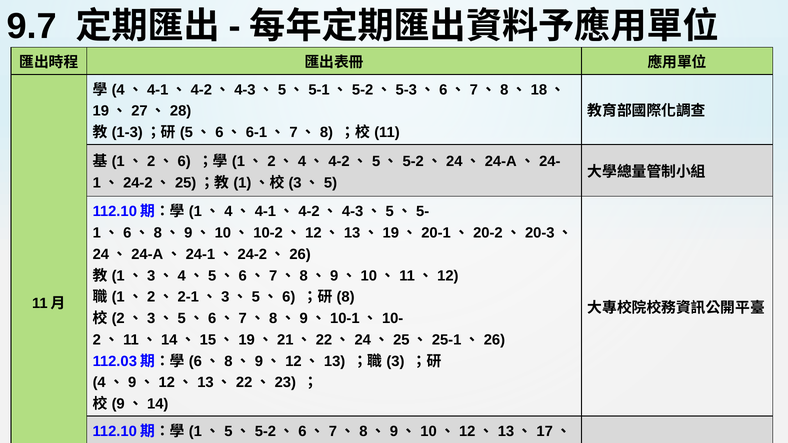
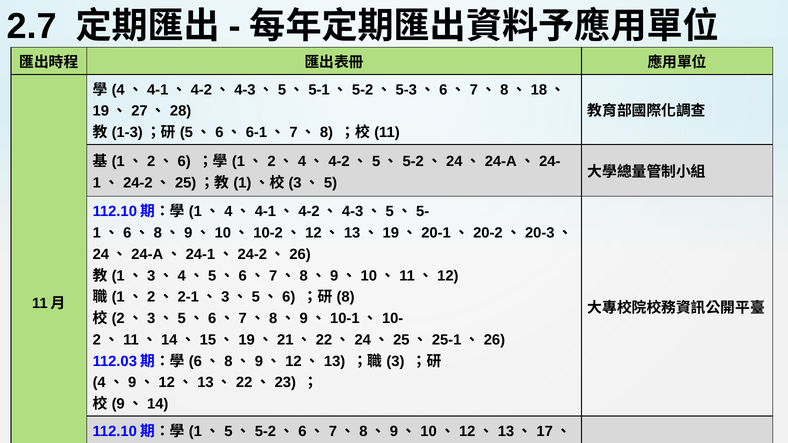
9.7: 9.7 -> 2.7 (32, 26)
